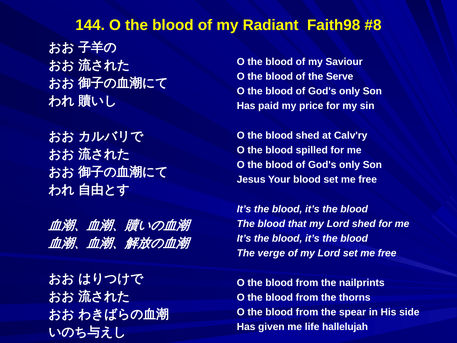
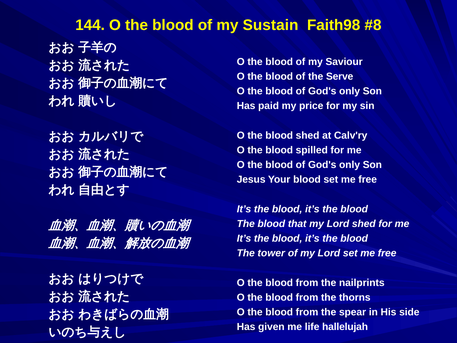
Radiant: Radiant -> Sustain (271, 25)
verge: verge -> tower (271, 253)
